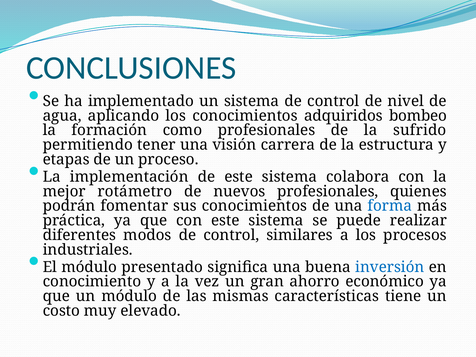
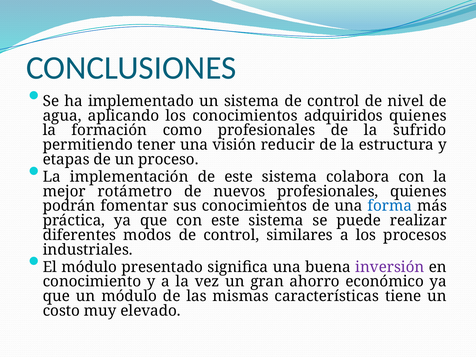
adquiridos bombeo: bombeo -> quienes (418, 116)
carrera: carrera -> reducir (288, 145)
inversión colour: blue -> purple (390, 267)
